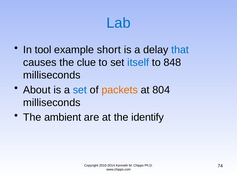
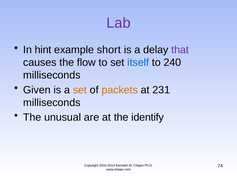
Lab colour: blue -> purple (118, 23)
tool: tool -> hint (43, 50)
that colour: blue -> purple (180, 50)
clue: clue -> flow (86, 62)
848: 848 -> 240 (172, 62)
About: About -> Given (37, 90)
set colour: blue -> orange (80, 90)
804: 804 -> 231 (161, 90)
ambient: ambient -> unusual (63, 117)
